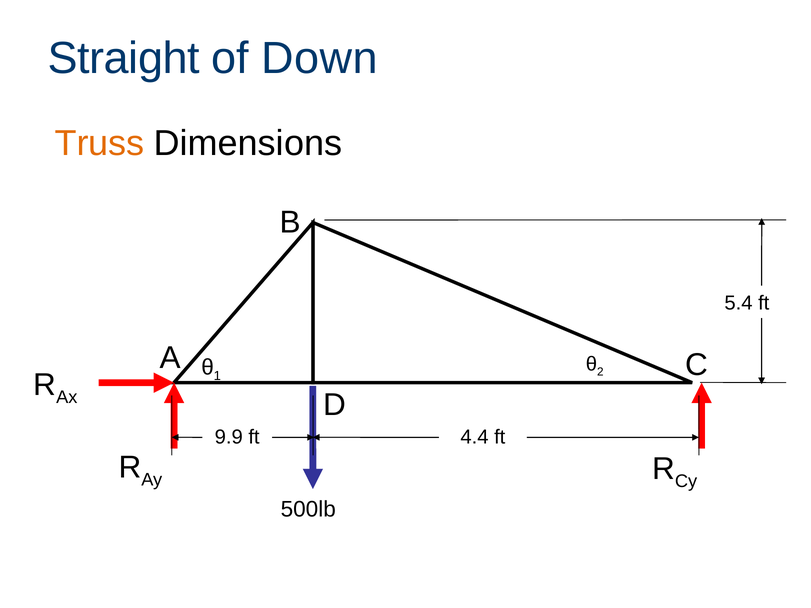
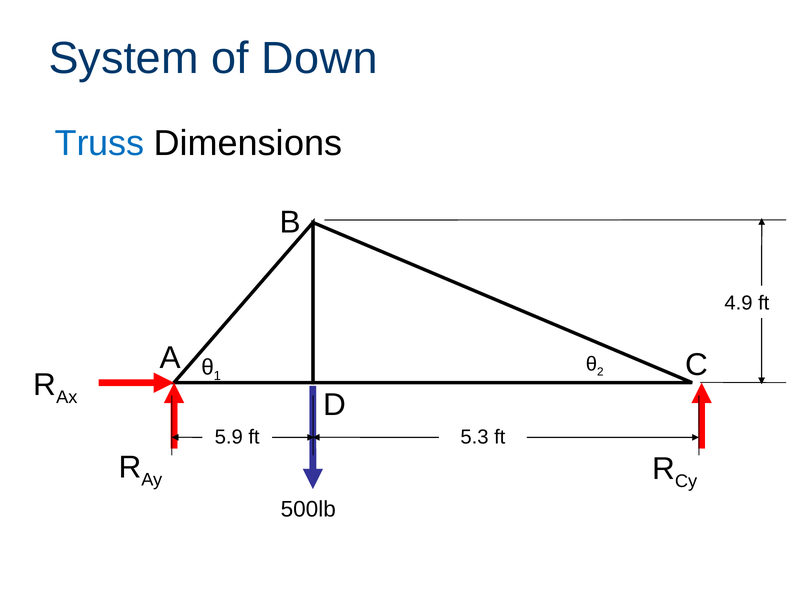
Straight: Straight -> System (124, 59)
Truss colour: orange -> blue (100, 143)
5.4: 5.4 -> 4.9 (738, 303)
9.9: 9.9 -> 5.9 (229, 437)
4.4: 4.4 -> 5.3 (474, 437)
